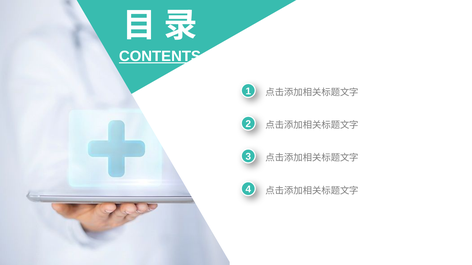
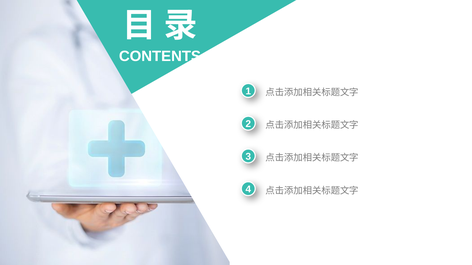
CONTENTS underline: present -> none (160, 56)
